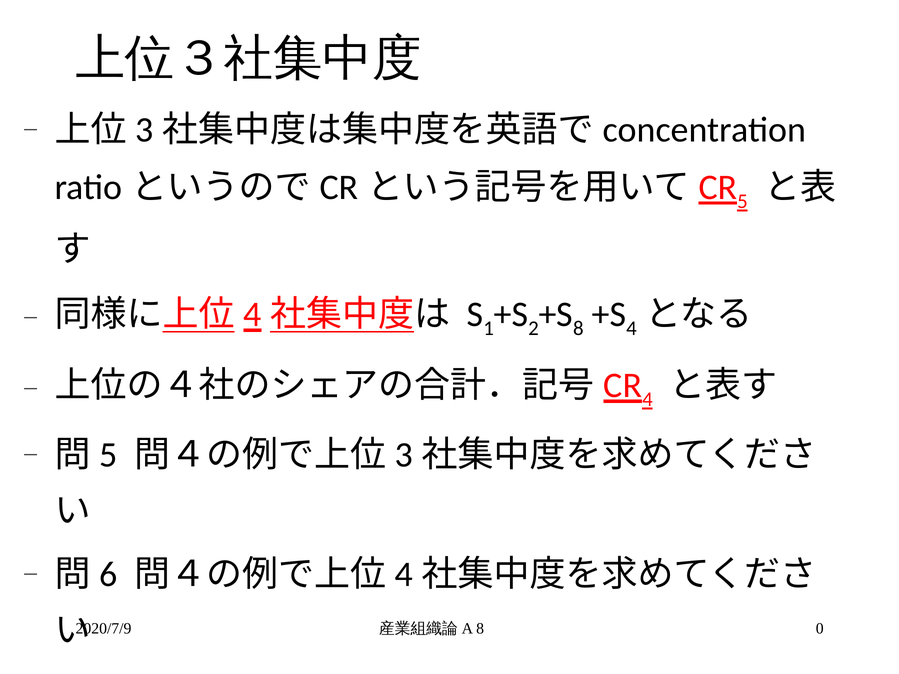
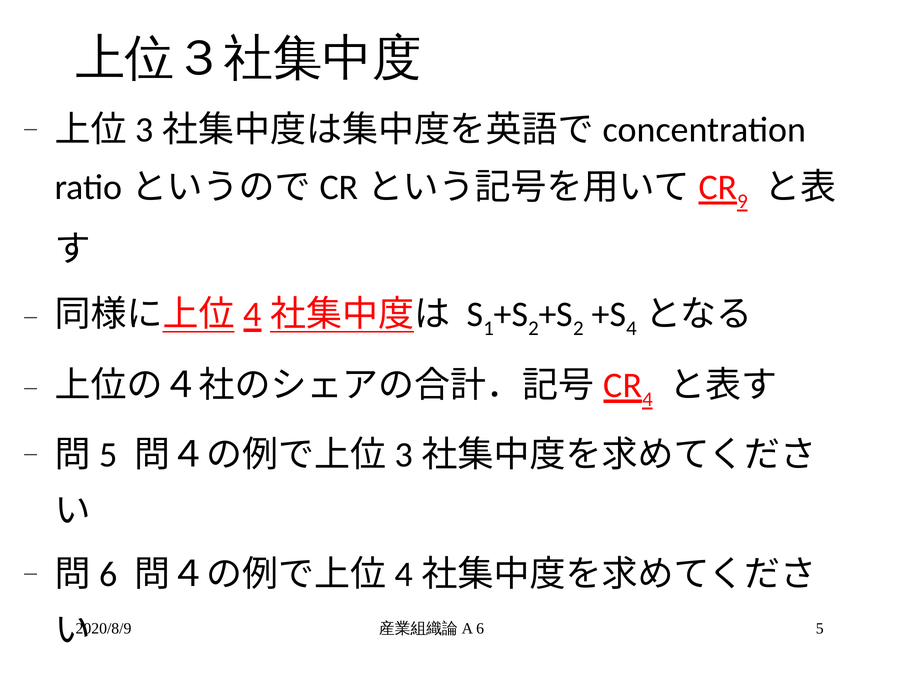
5: 5 -> 9 (742, 202)
8: 8 -> 2 (578, 329)
0: 0 -> 5 (820, 629)
2020/7/9: 2020/7/9 -> 2020/8/9 (103, 629)
8: 8 -> 6 (480, 629)
